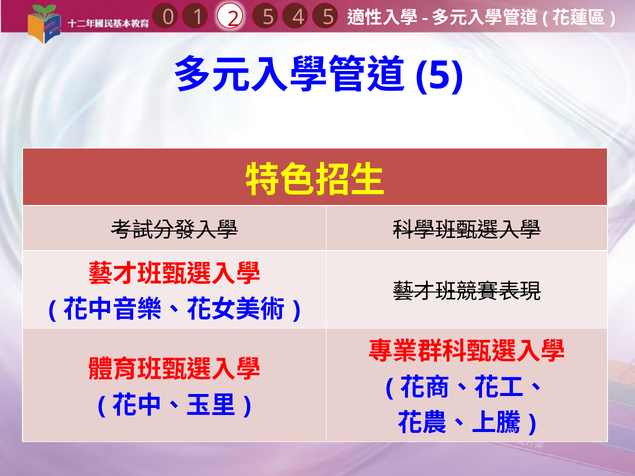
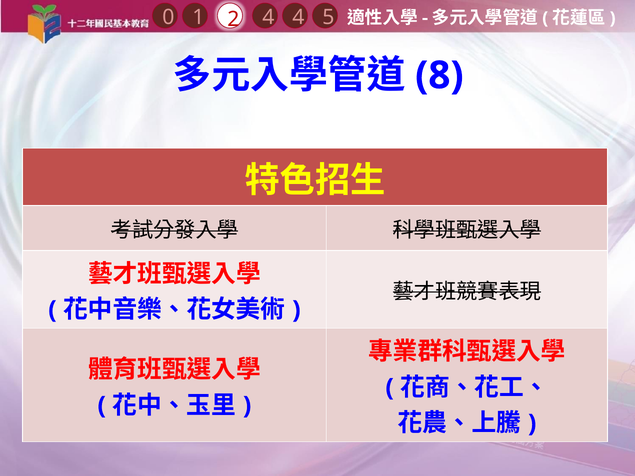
2 5: 5 -> 4 (268, 17)
5: 5 -> 8 (439, 75)
